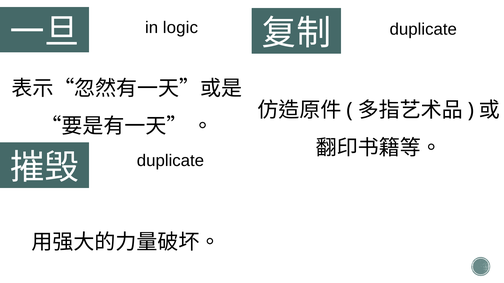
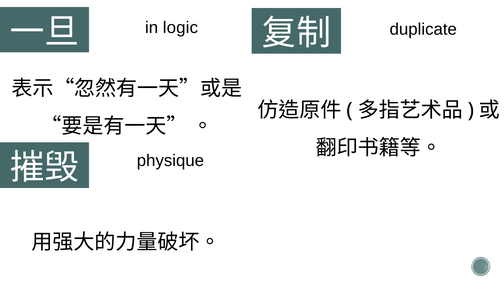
duplicate: duplicate -> physique (170, 161)
